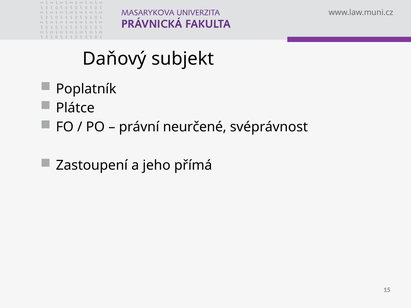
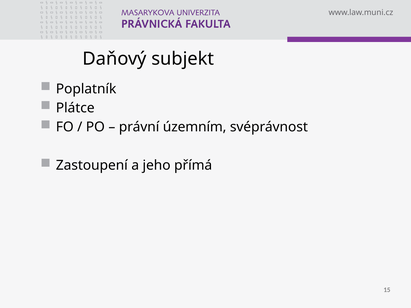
neurčené: neurčené -> územním (195, 127)
